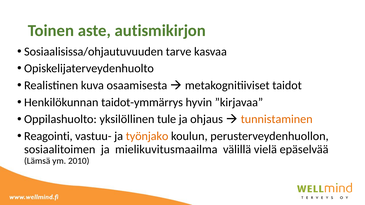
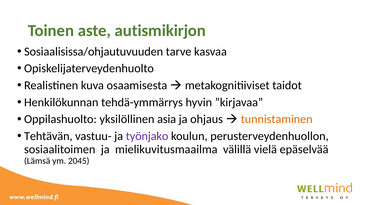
taidot-ymmärrys: taidot-ymmärrys -> tehdä-ymmärrys (142, 102)
tule: tule -> asia (167, 119)
Reagointi: Reagointi -> Tehtävän (48, 136)
työnjako colour: orange -> purple (147, 136)
2010: 2010 -> 2045 (79, 161)
